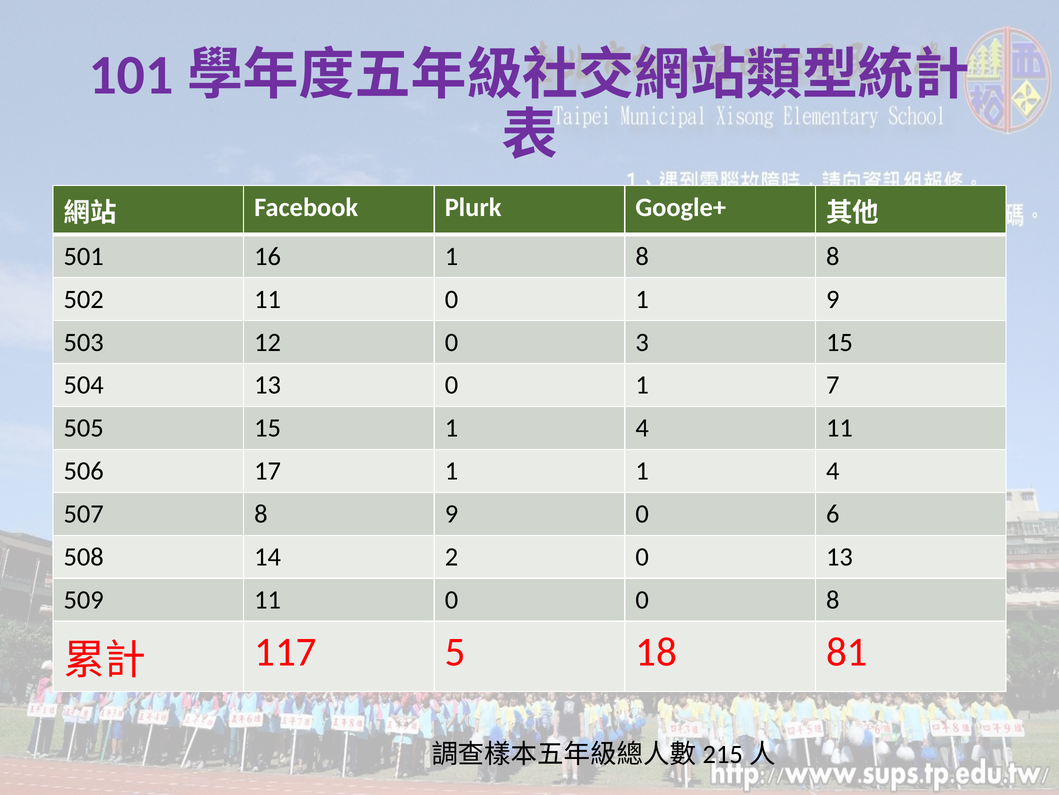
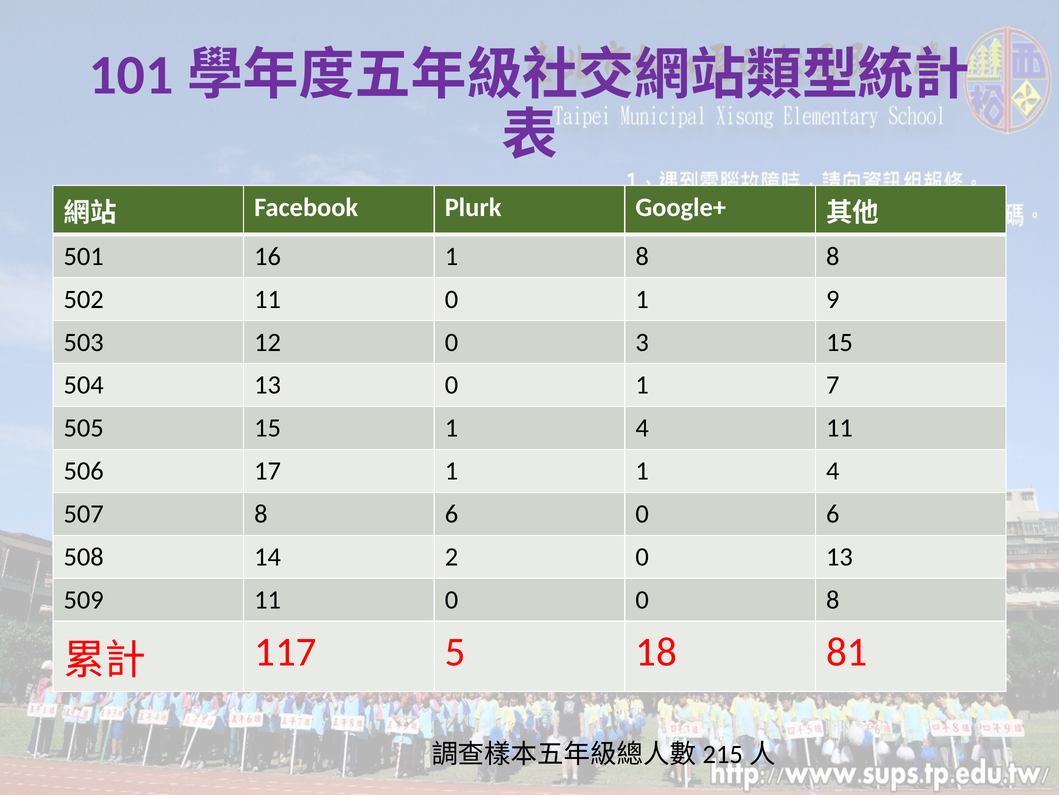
8 9: 9 -> 6 (451, 514)
